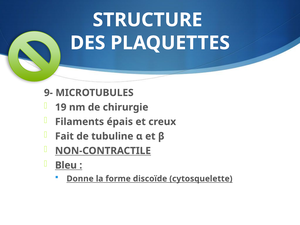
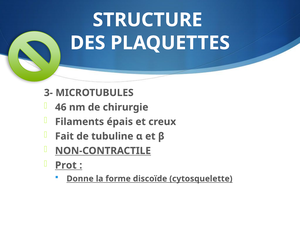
9-: 9- -> 3- (48, 93)
19: 19 -> 46 (61, 107)
Bleu: Bleu -> Prot (66, 165)
